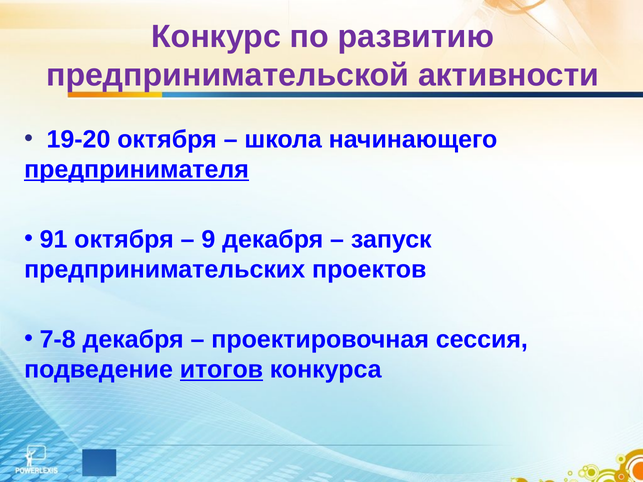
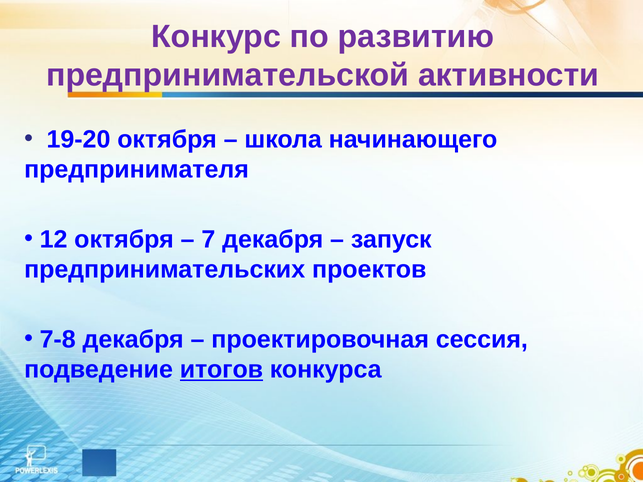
предпринимателя underline: present -> none (136, 170)
91: 91 -> 12 (54, 240)
9: 9 -> 7 (208, 240)
